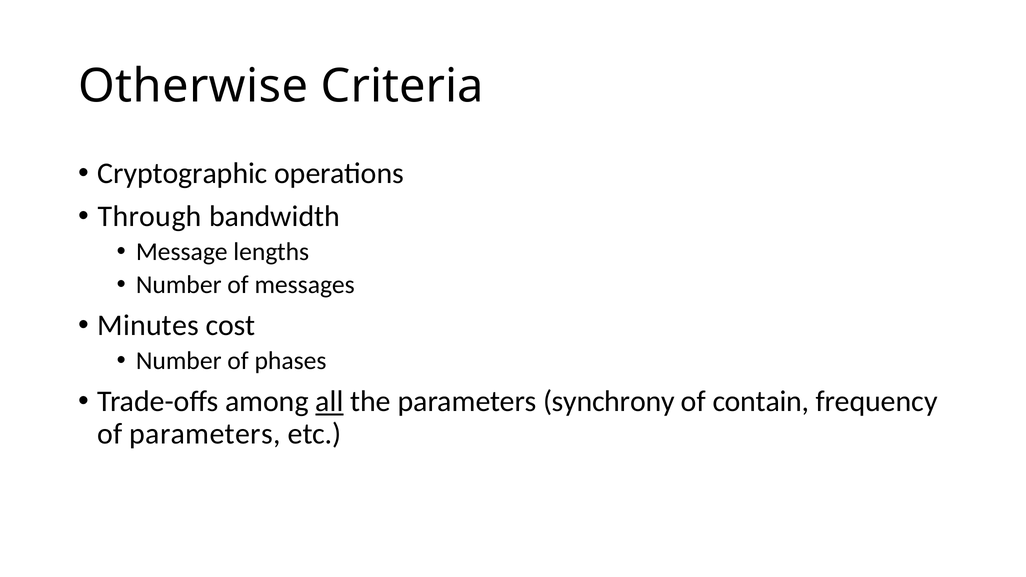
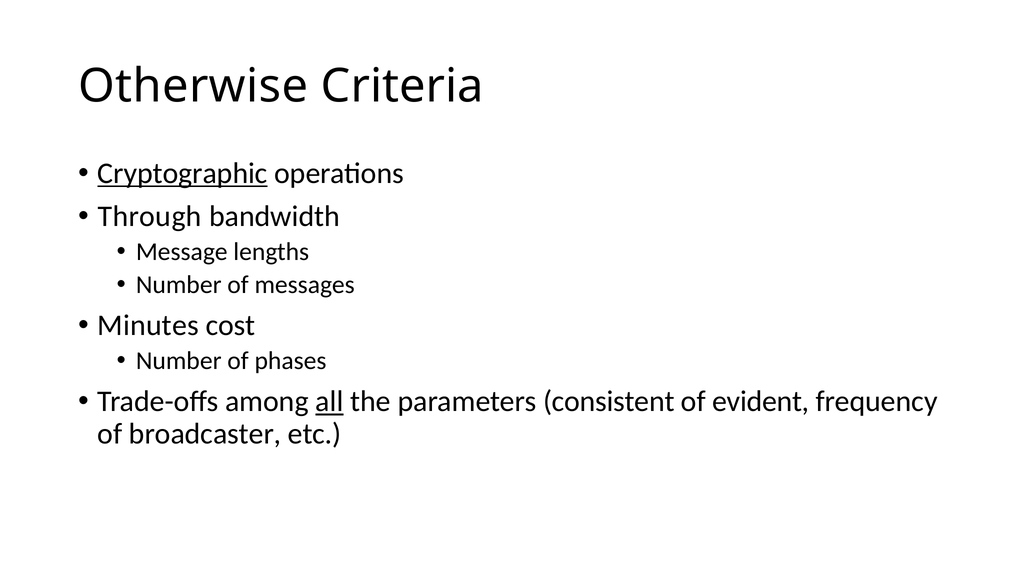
Cryptographic underline: none -> present (183, 173)
synchrony: synchrony -> consistent (609, 402)
contain: contain -> evident (761, 402)
of parameters: parameters -> broadcaster (205, 434)
